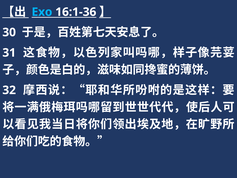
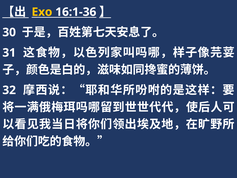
Exo colour: light blue -> yellow (42, 12)
